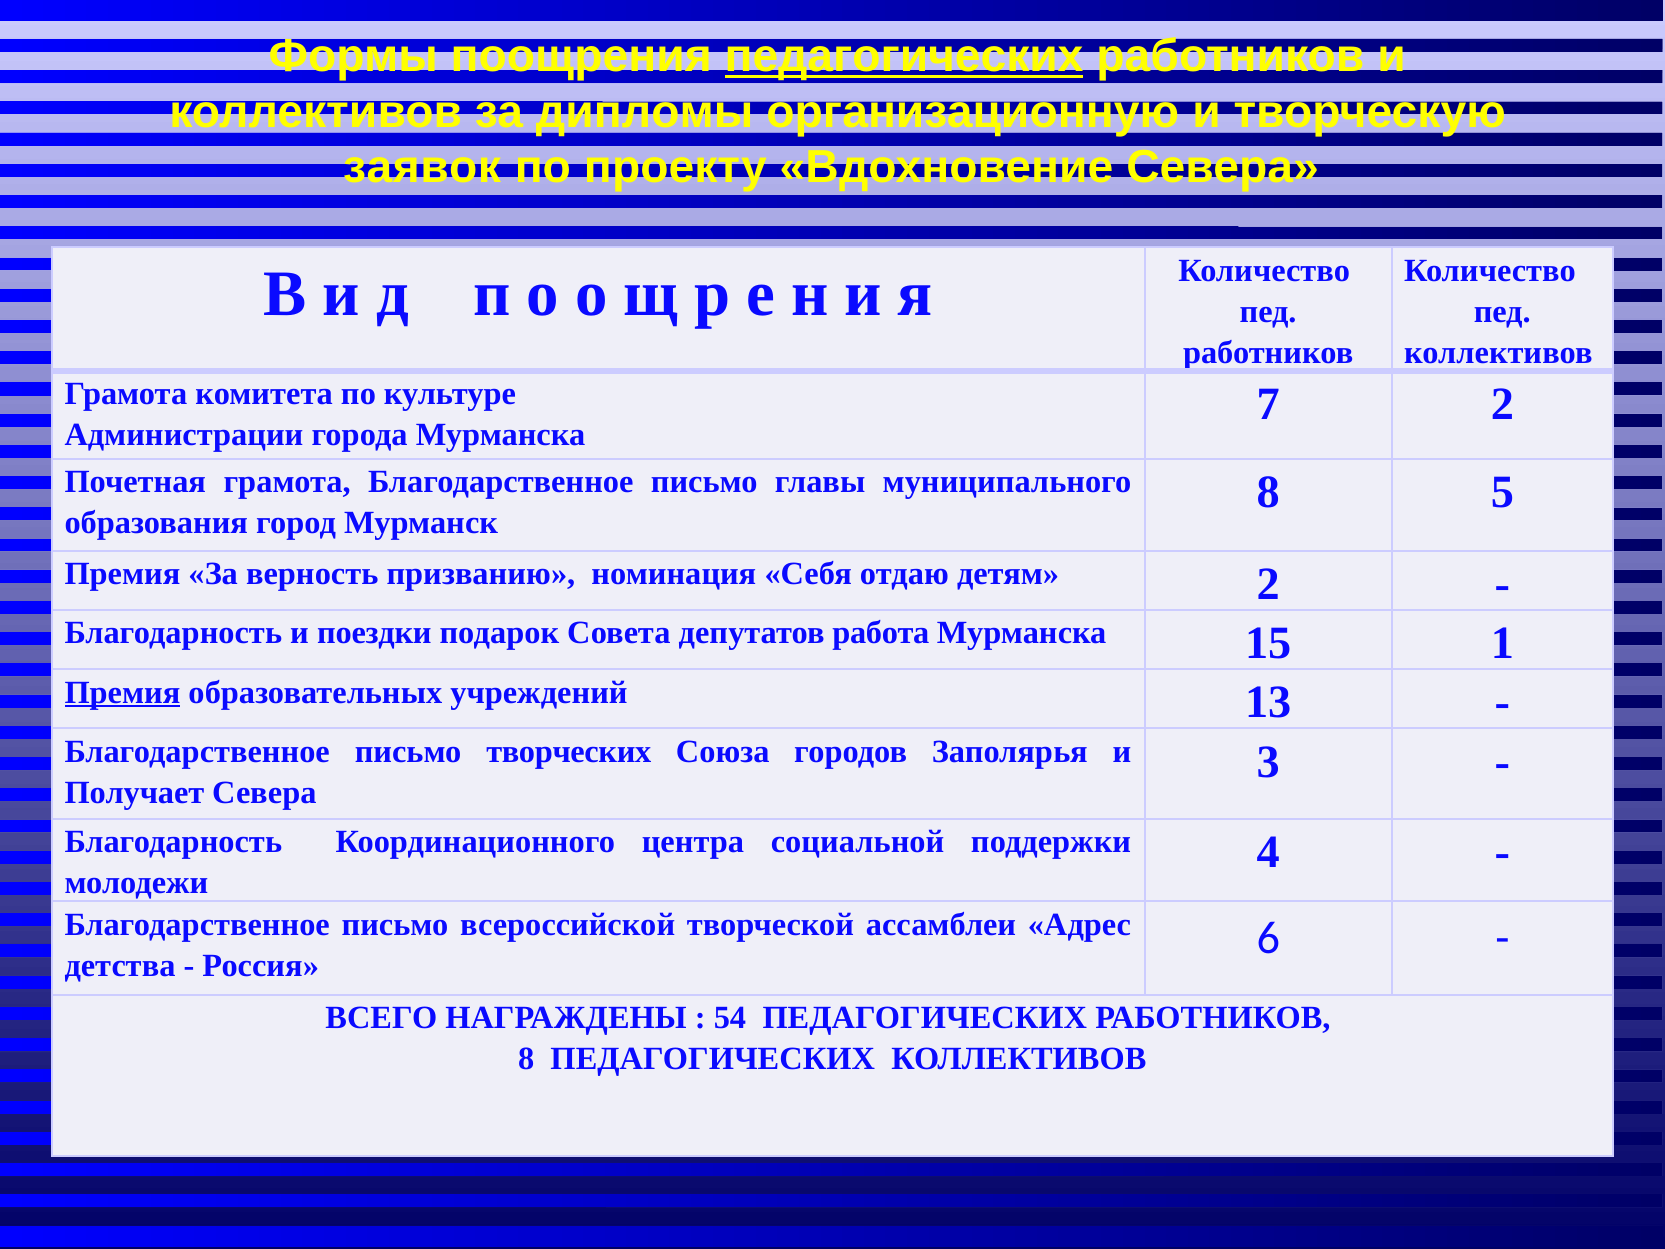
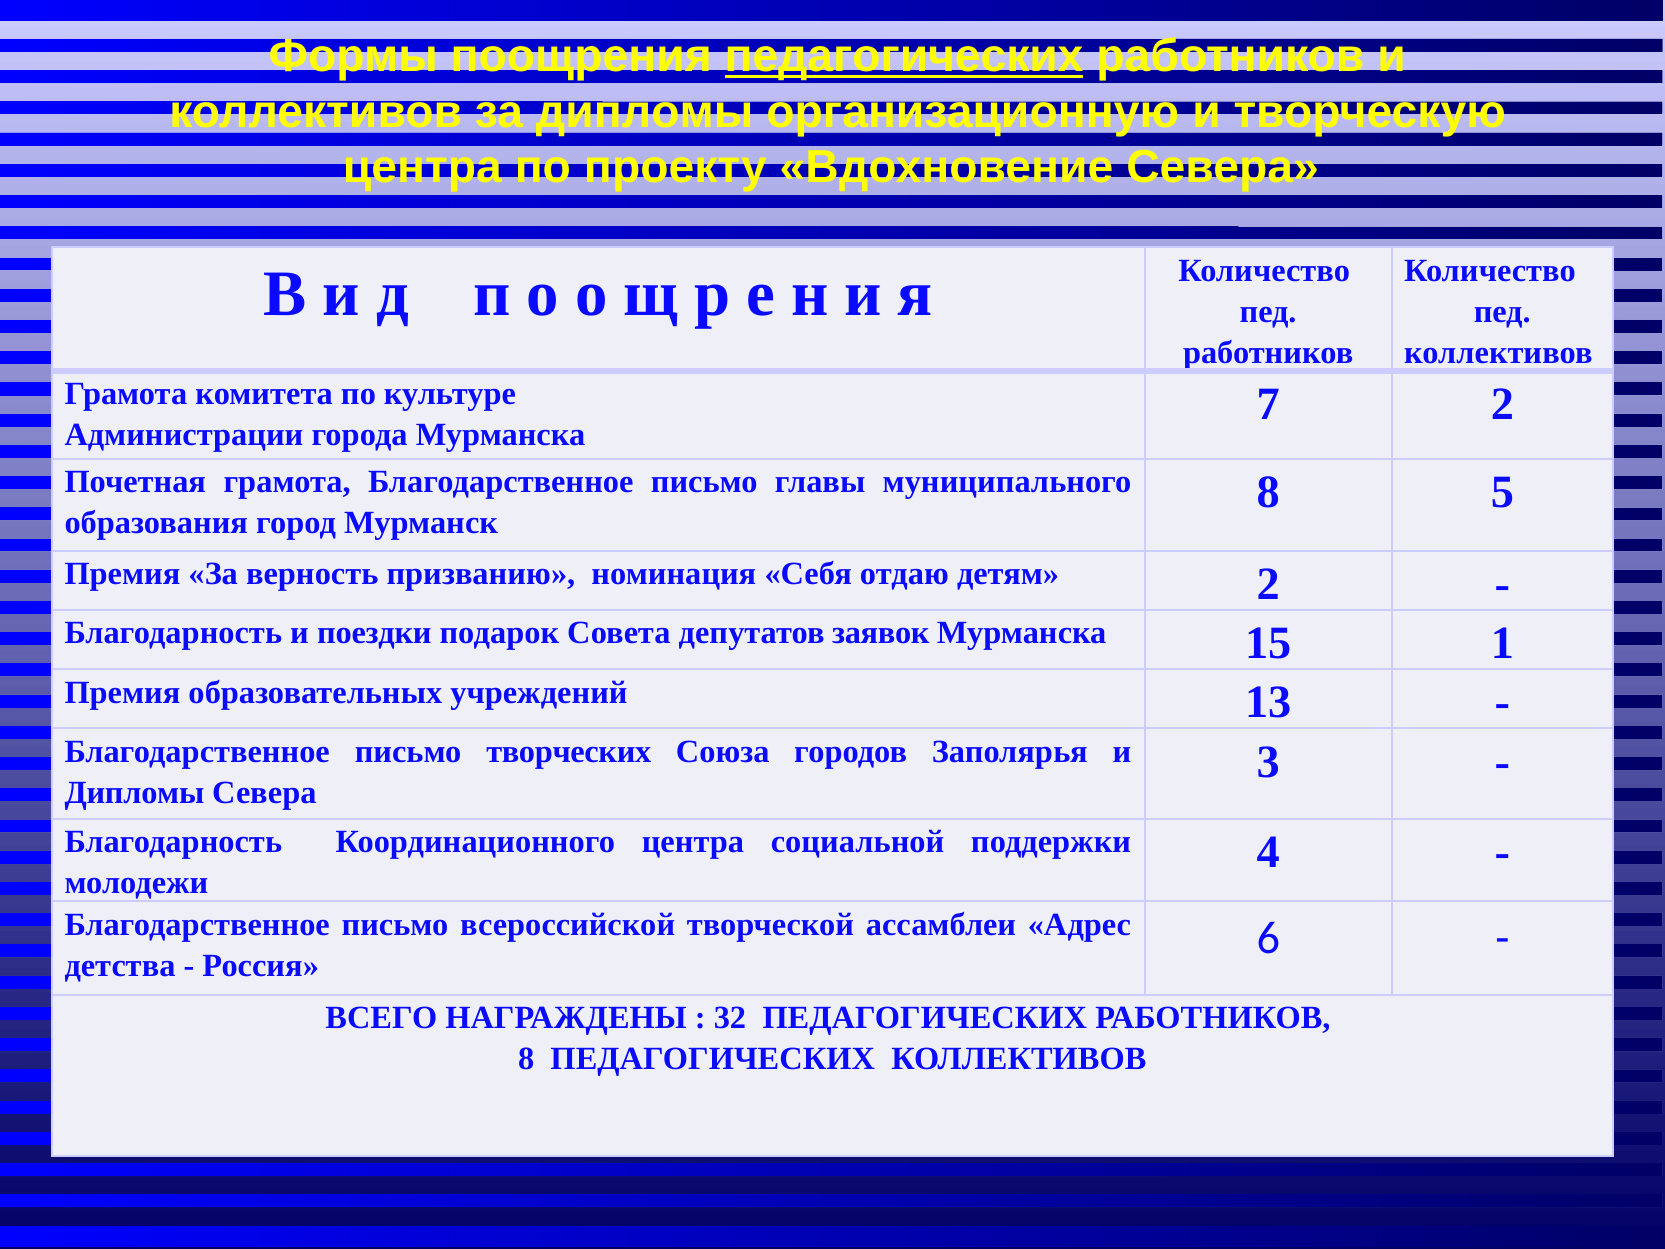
заявок: заявок -> центра (422, 168)
работа: работа -> заявок (881, 633)
Премия underline: present -> none (122, 692)
Получает: Получает -> Дипломы (134, 792)
54: 54 -> 32 (730, 1018)
